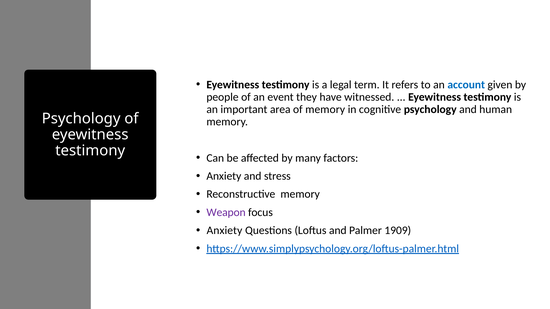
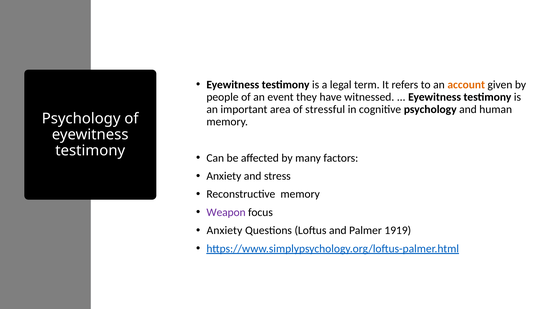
account colour: blue -> orange (466, 85)
of memory: memory -> stressful (325, 110)
1909: 1909 -> 1919 (398, 231)
